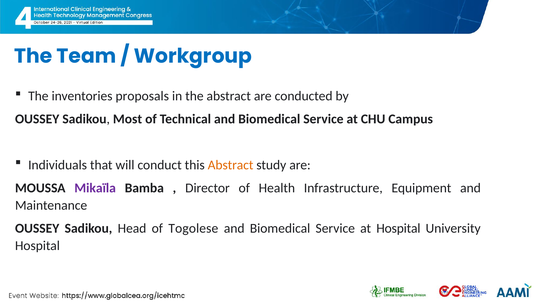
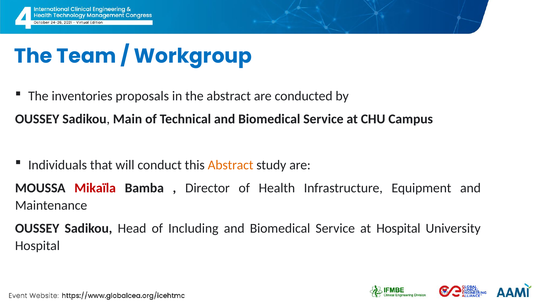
Most: Most -> Main (128, 119)
Mikaïla colour: purple -> red (95, 188)
Togolese: Togolese -> Including (193, 228)
